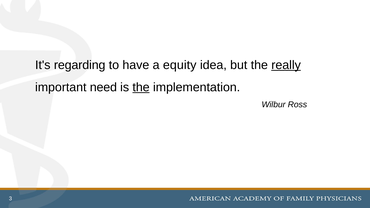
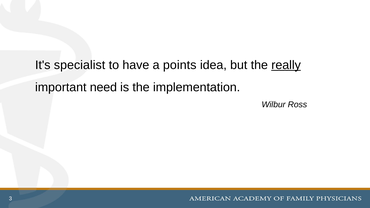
regarding: regarding -> specialist (80, 65)
equity: equity -> points (180, 65)
the underline: present -> none (141, 87)
